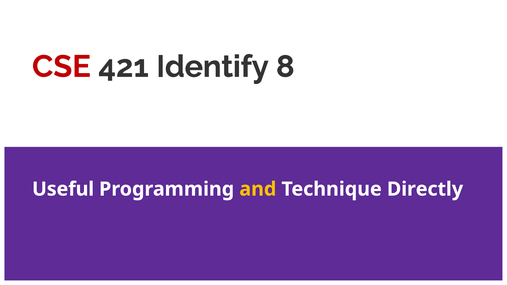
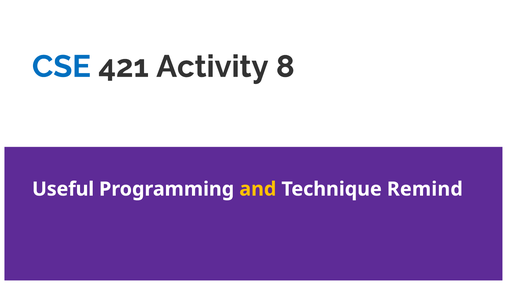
CSE colour: red -> blue (61, 67)
Identify: Identify -> Activity (212, 67)
Directly: Directly -> Remind (425, 189)
